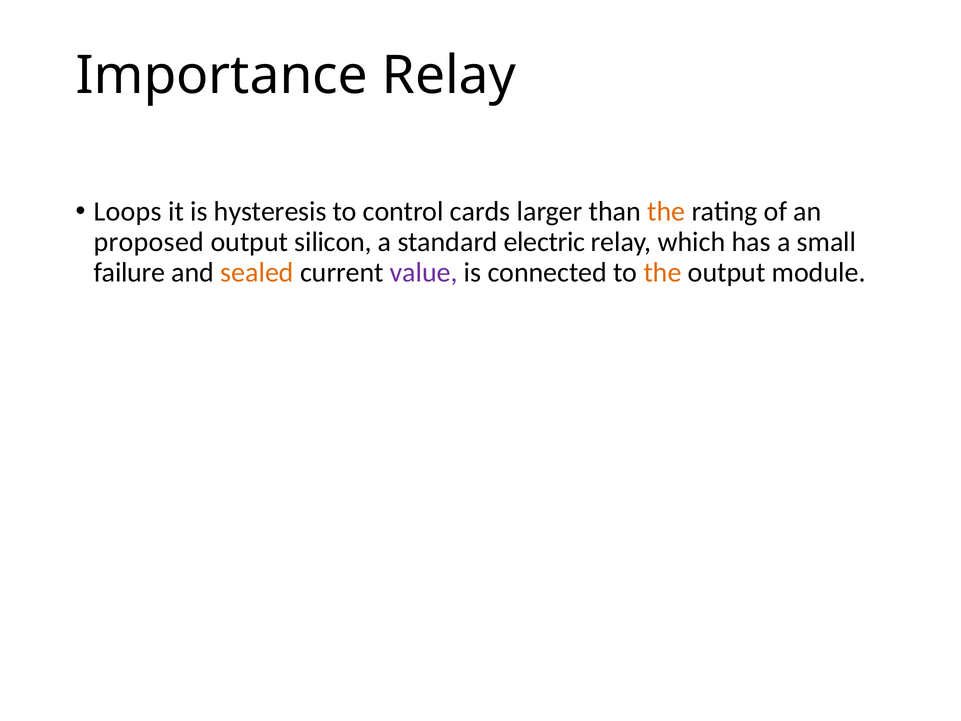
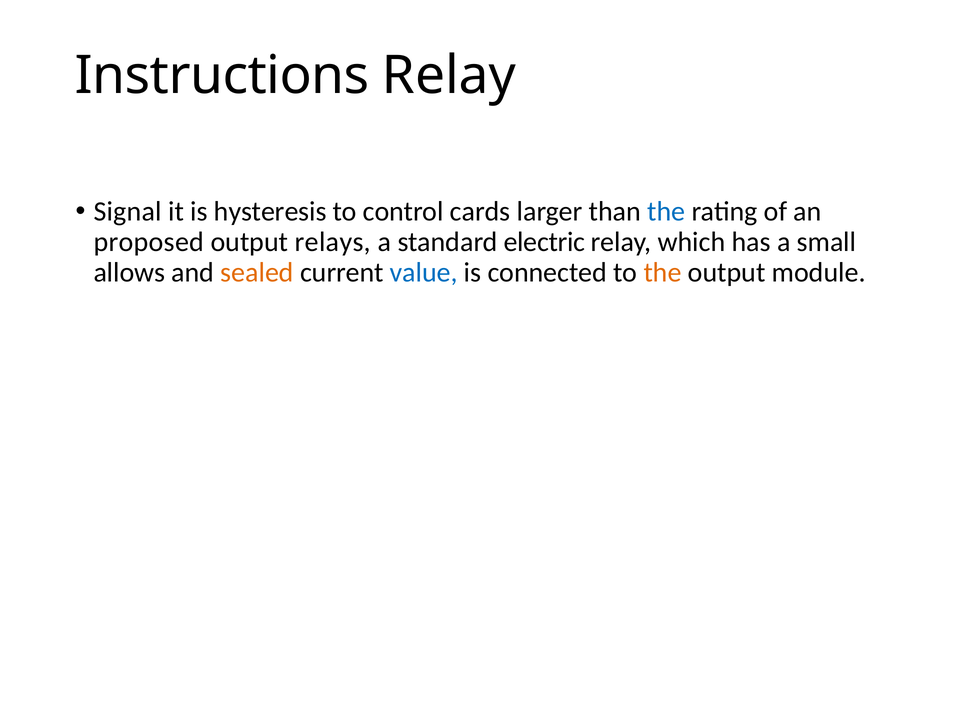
Importance: Importance -> Instructions (222, 76)
Loops: Loops -> Signal (128, 212)
the colour: orange -> blue (666, 212)
silicon: silicon -> relays (333, 242)
failure: failure -> allows (129, 272)
value colour: purple -> blue (424, 272)
